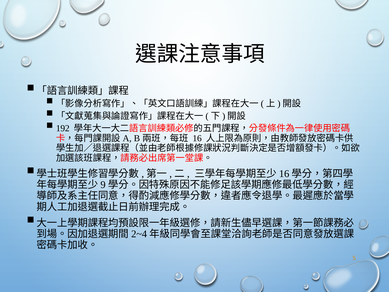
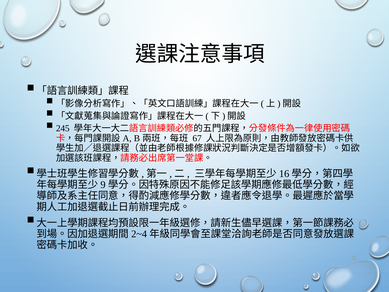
192: 192 -> 245 (63, 128)
16: 16 -> 67 (197, 138)
